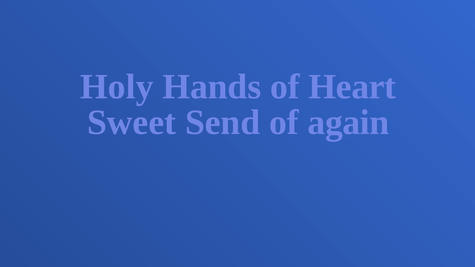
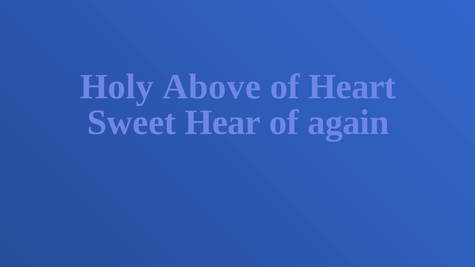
Hands: Hands -> Above (212, 87)
Send: Send -> Hear (223, 122)
